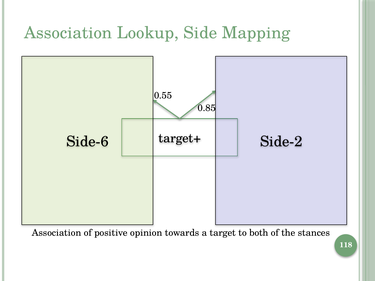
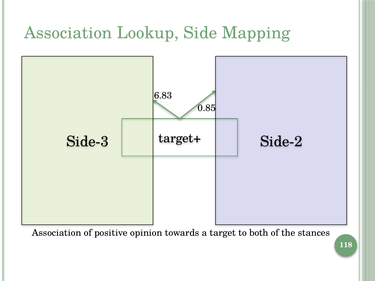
0.55: 0.55 -> 6.83 (163, 96)
Side-6: Side-6 -> Side-3 (87, 142)
